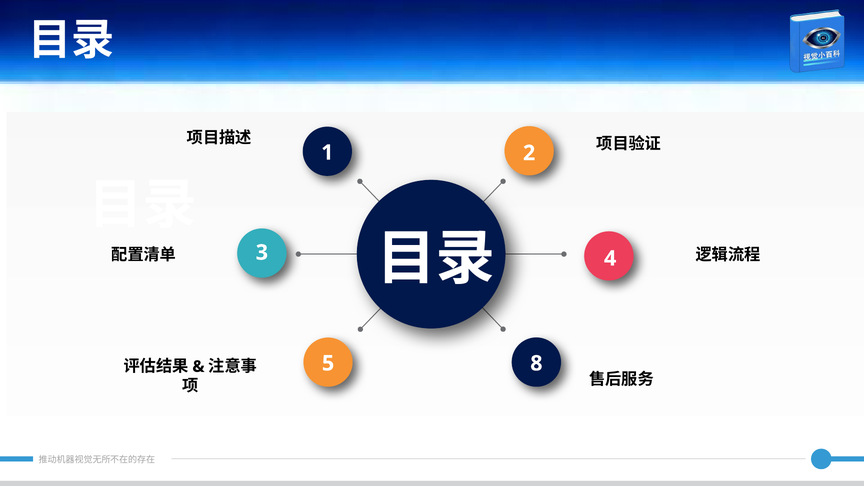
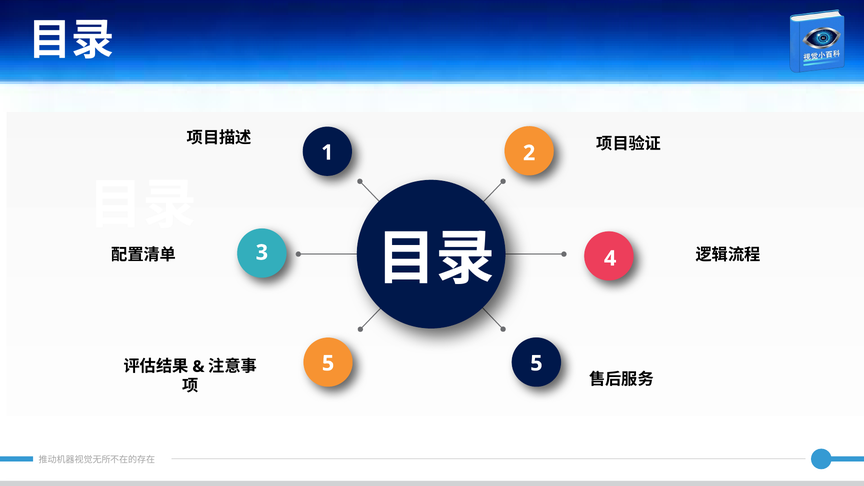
5 8: 8 -> 5 (536, 363)
